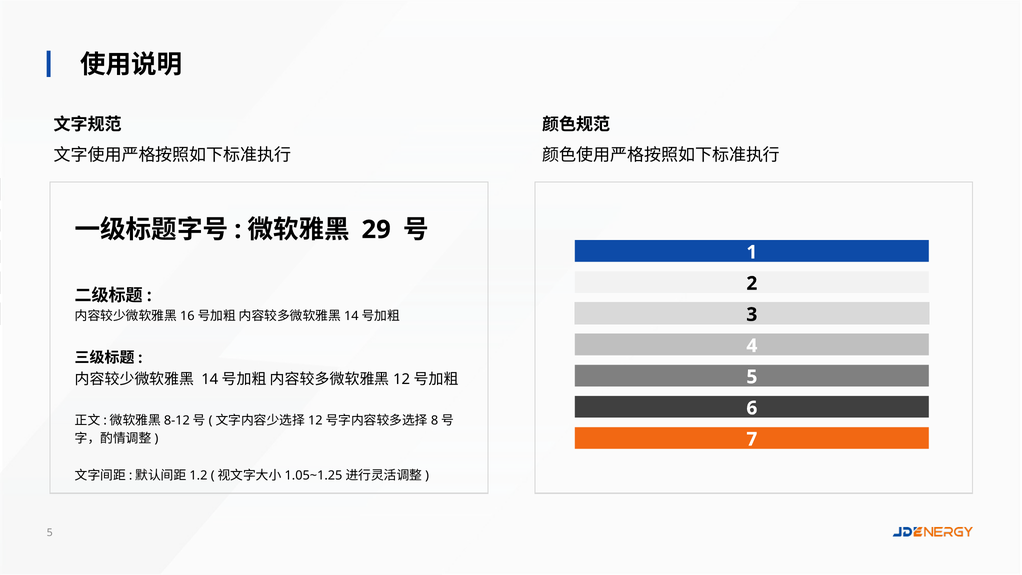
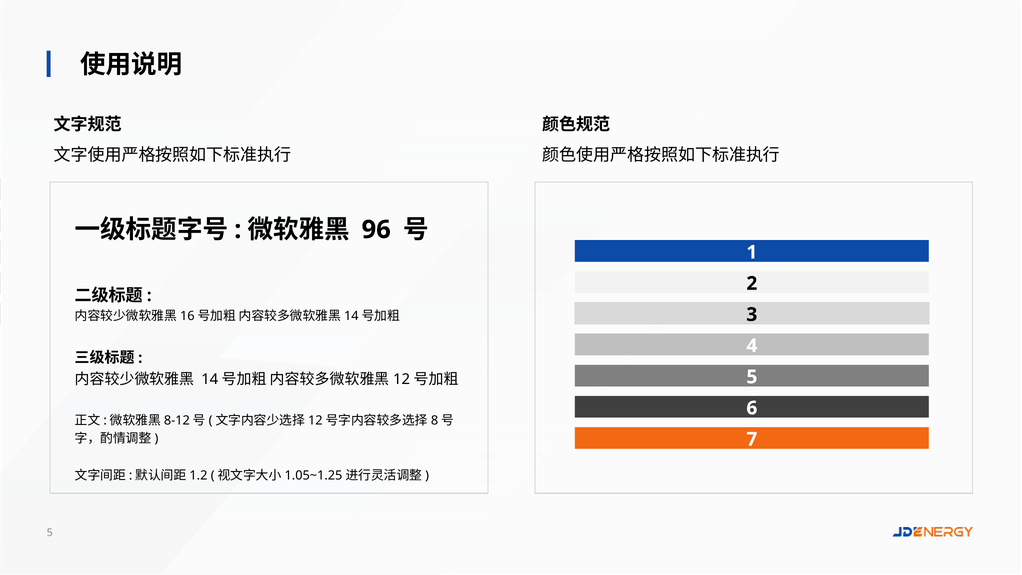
29: 29 -> 96 (376, 230)
